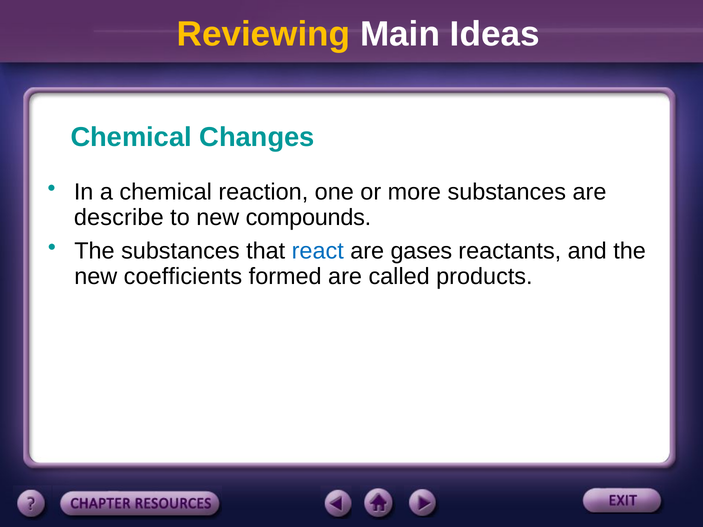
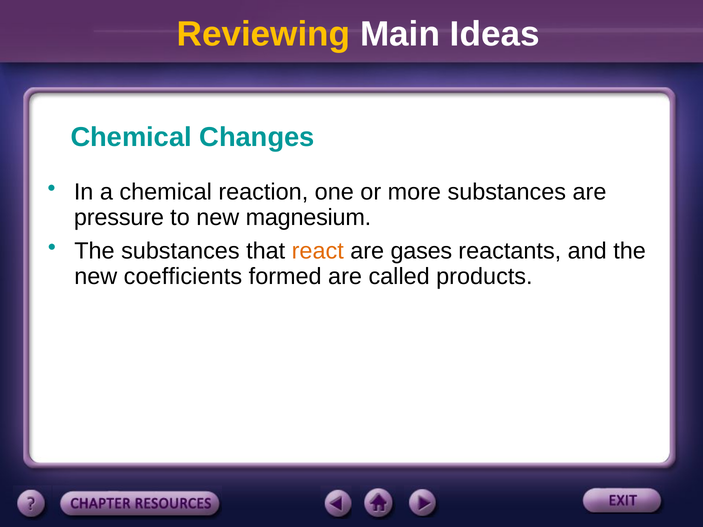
describe: describe -> pressure (119, 218)
compounds: compounds -> magnesium (308, 218)
react colour: blue -> orange (318, 251)
